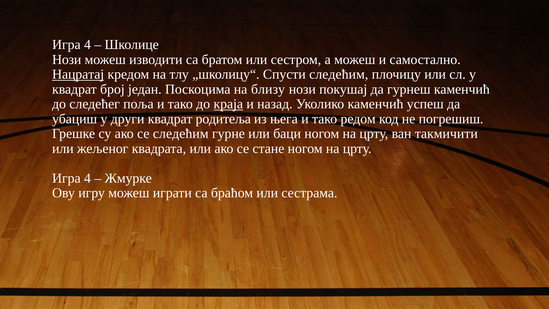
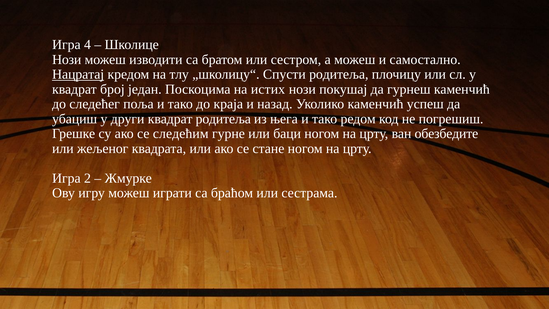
Спусти следећим: следећим -> родитеља (339, 74)
близу: близу -> истих (268, 89)
краја underline: present -> none (228, 104)
такмичити: такмичити -> обезбедите (446, 134)
4: 4 -> 2 (87, 178)
